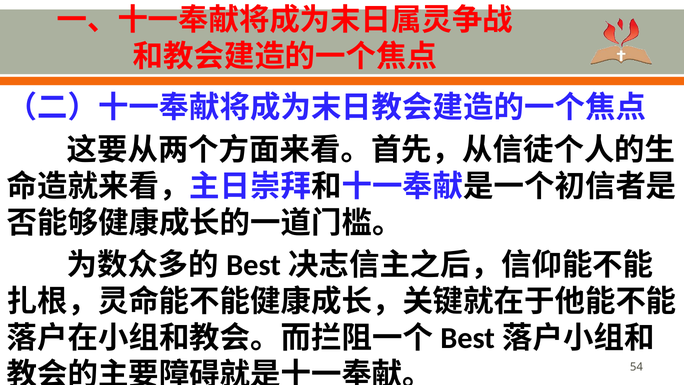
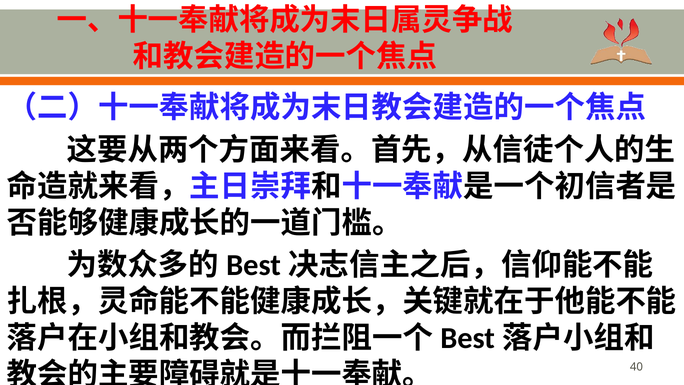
54: 54 -> 40 (636, 367)
